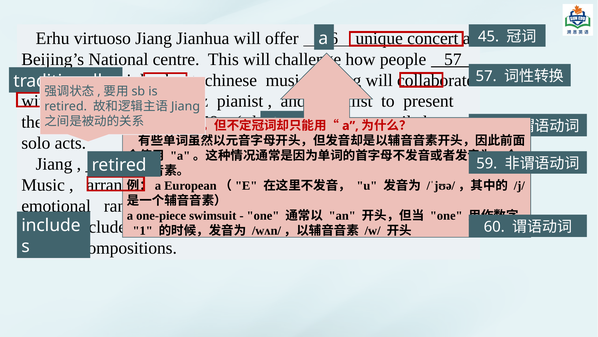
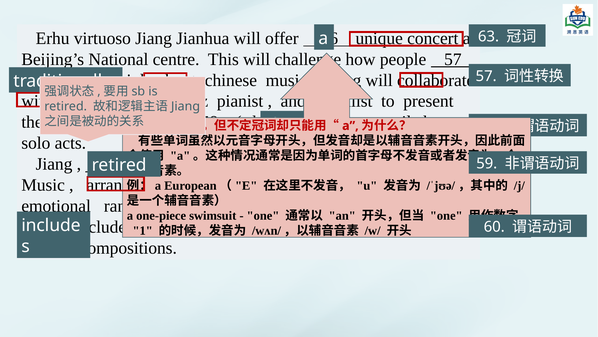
45: 45 -> 63 (488, 37)
